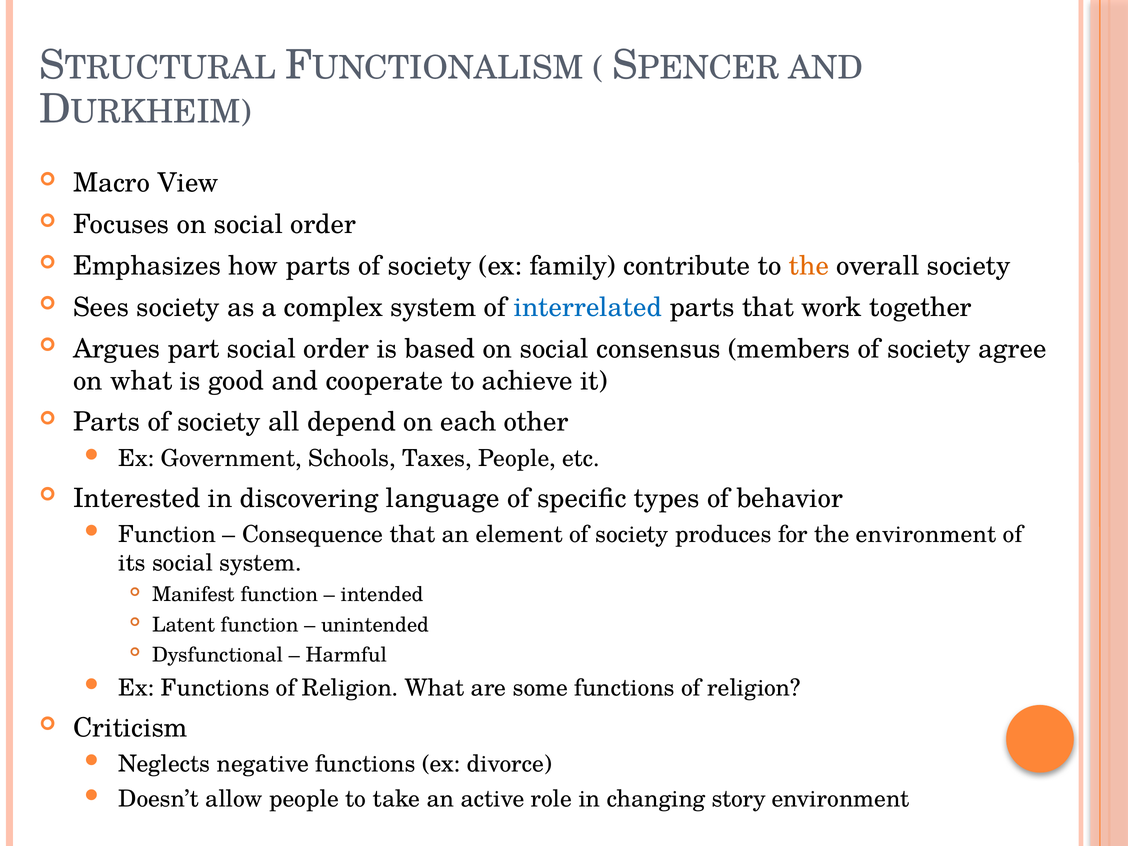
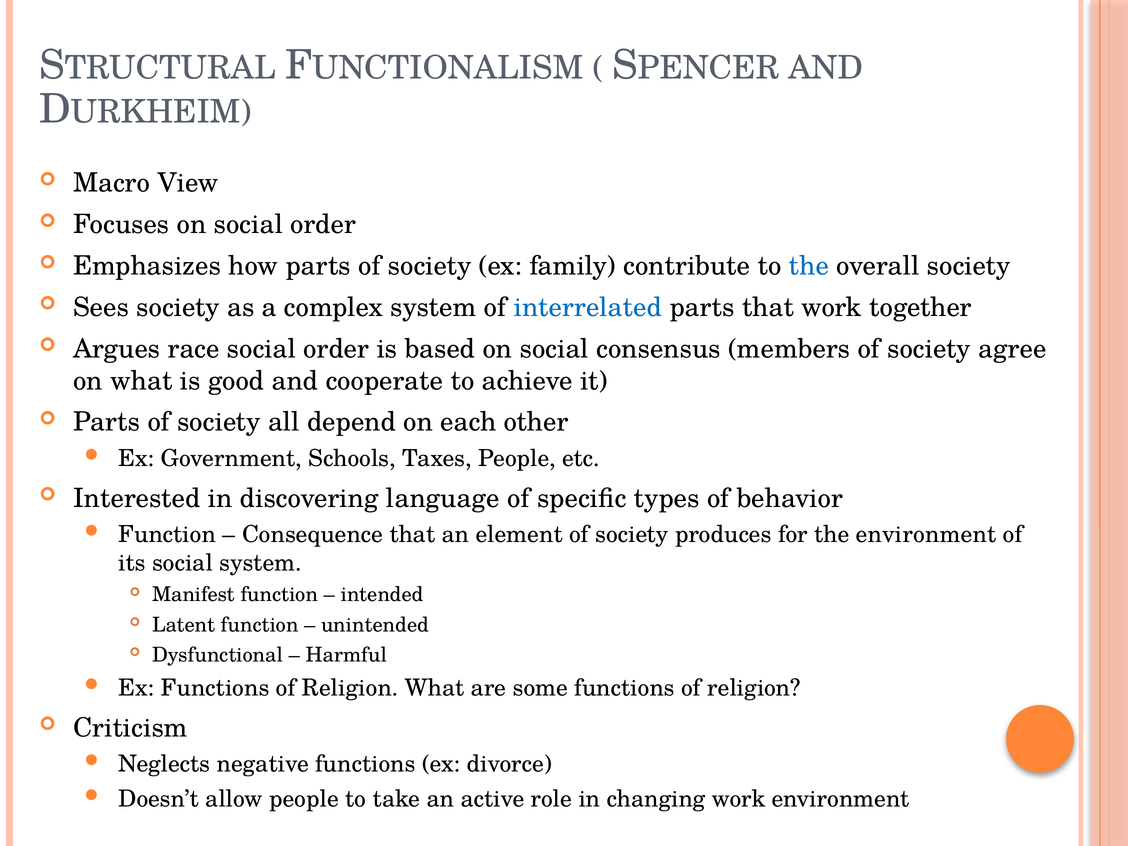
the colour: orange -> blue (809, 266)
part: part -> race (194, 349)
changing story: story -> work (739, 799)
